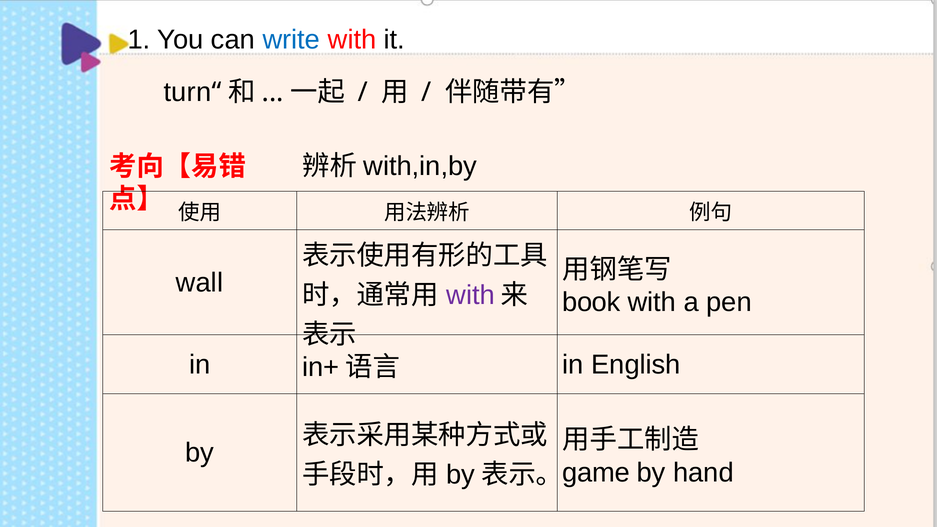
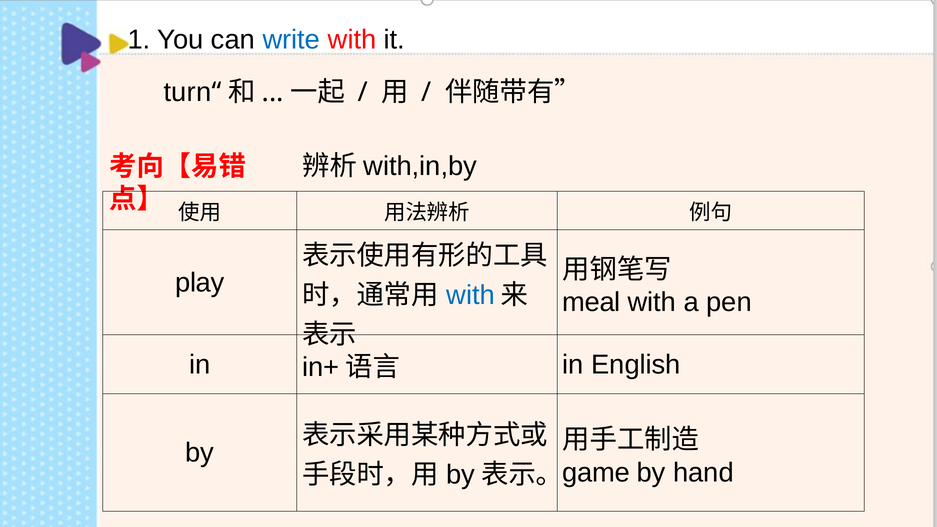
wall: wall -> play (200, 283)
with colour: purple -> blue (471, 295)
book: book -> meal (591, 302)
